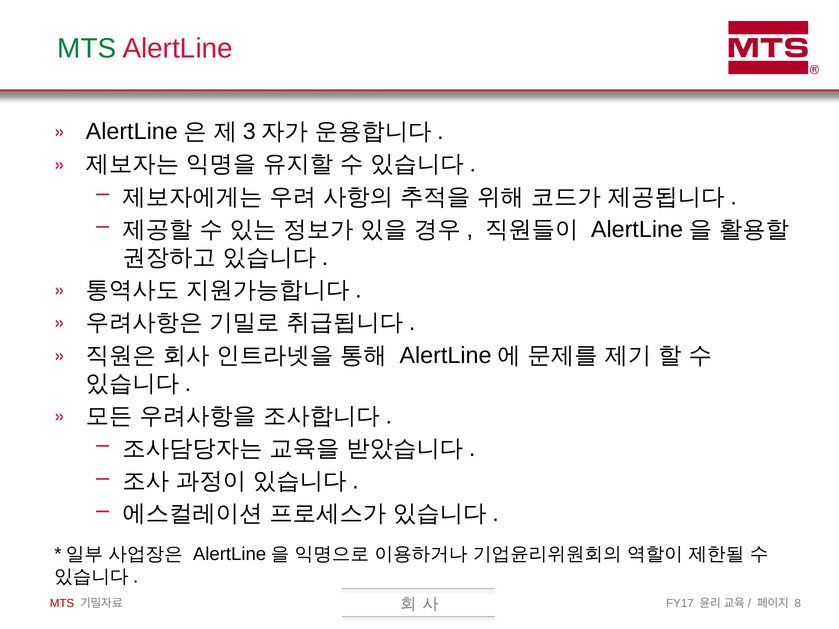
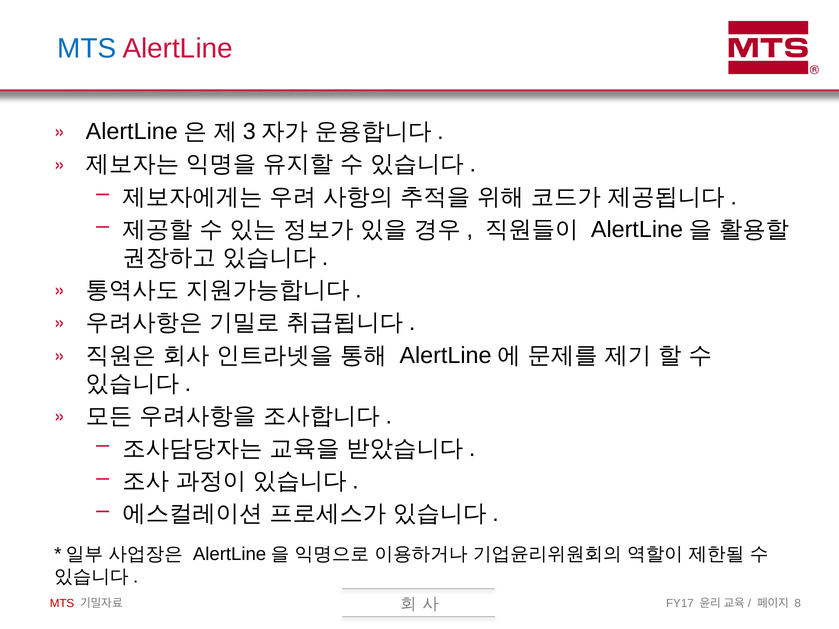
MTS colour: green -> blue (87, 49)
